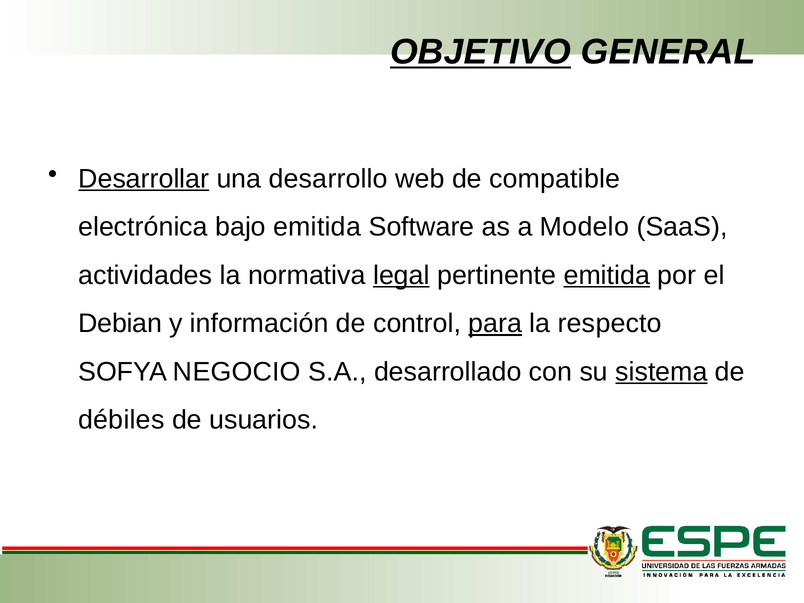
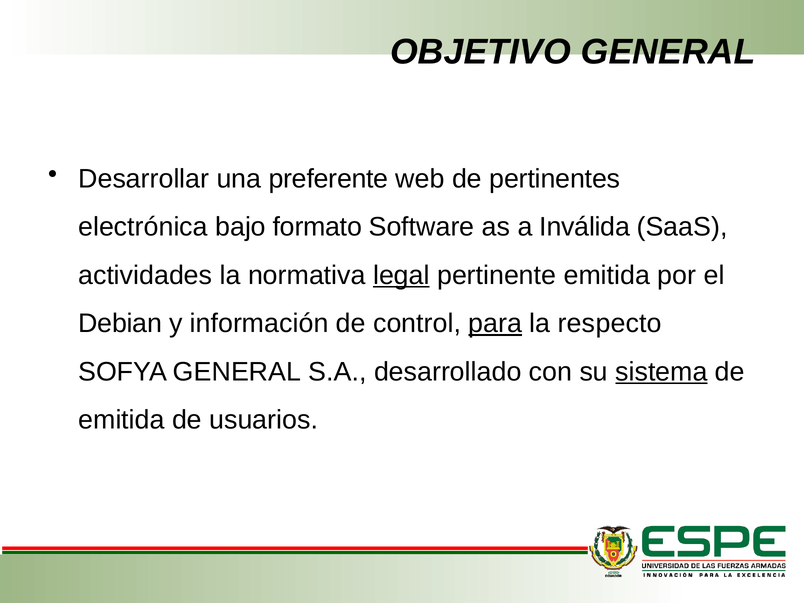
OBJETIVO underline: present -> none (480, 52)
Desarrollar underline: present -> none (144, 179)
desarrollo: desarrollo -> preferente (329, 179)
compatible: compatible -> pertinentes (555, 179)
bajo emitida: emitida -> formato (317, 227)
Modelo: Modelo -> Inválida (585, 227)
emitida underline: present -> none (607, 275)
SOFYA NEGOCIO: NEGOCIO -> GENERAL (237, 372)
débiles: débiles -> emitida (121, 420)
